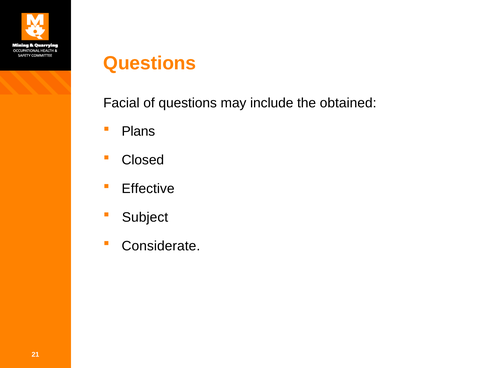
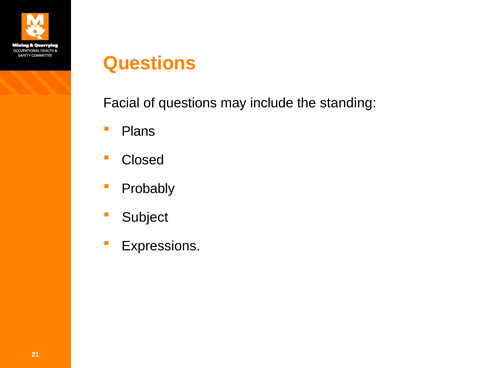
obtained: obtained -> standing (348, 103)
Effective: Effective -> Probably (148, 188)
Considerate: Considerate -> Expressions (161, 246)
